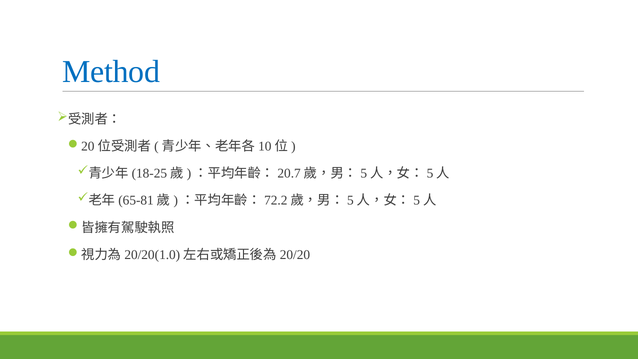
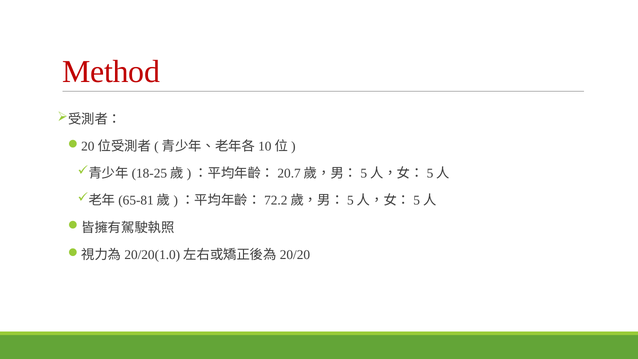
Method colour: blue -> red (111, 71)
